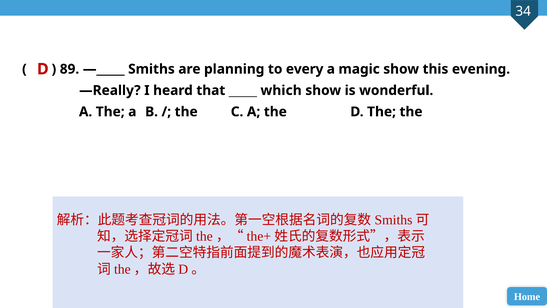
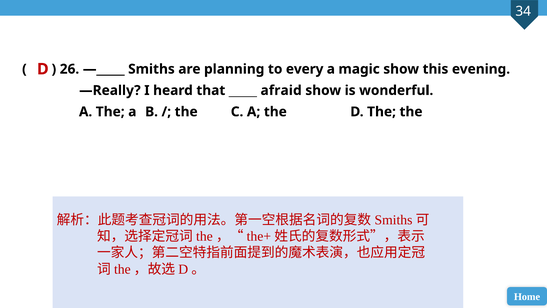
89: 89 -> 26 (69, 69)
which: which -> afraid (281, 90)
